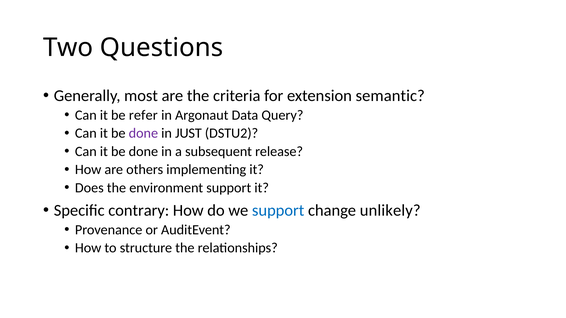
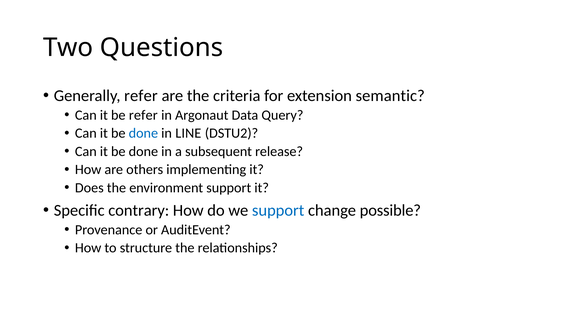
Generally most: most -> refer (141, 96)
done colour: purple -> blue (143, 133)
JUST: JUST -> LINE (188, 133)
unlikely: unlikely -> possible (390, 211)
